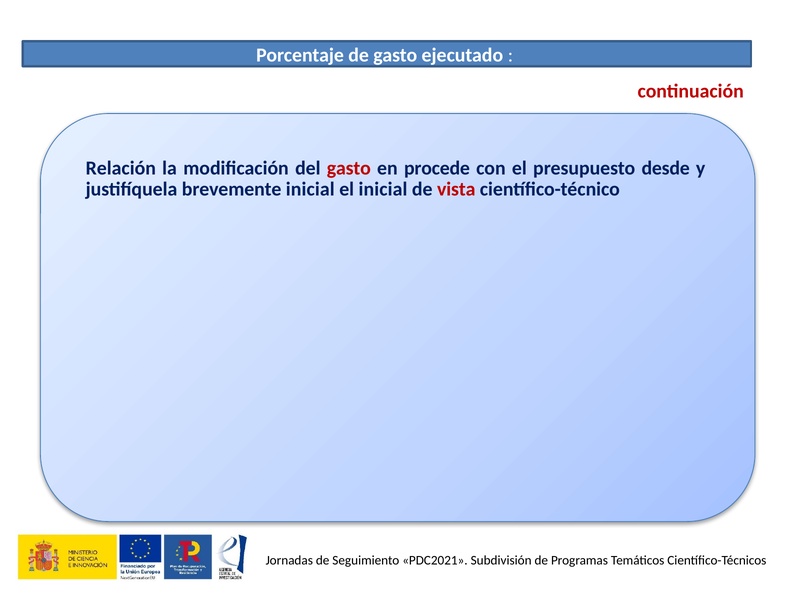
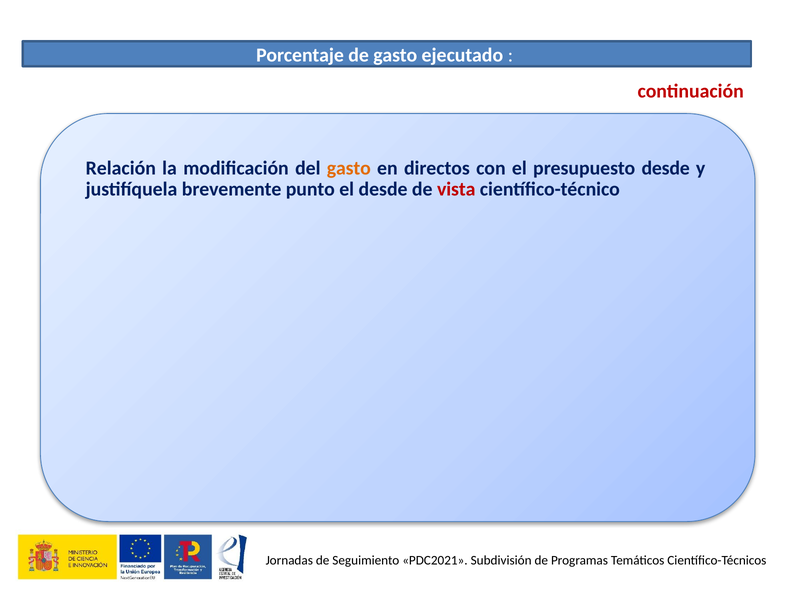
gasto colour: red -> orange (349, 168)
procede: procede -> directos (437, 168)
brevemente inicial: inicial -> punto (310, 189)
el inicial: inicial -> desde (383, 189)
